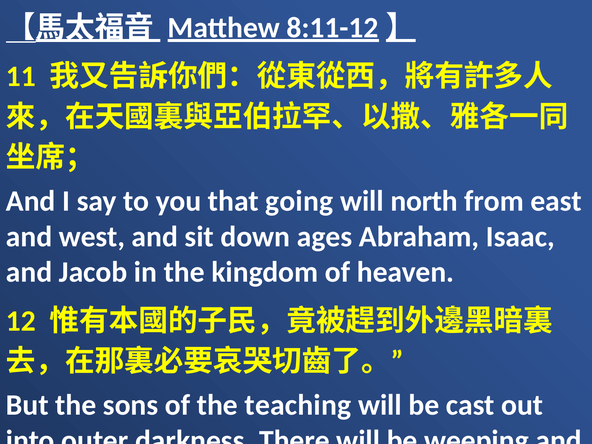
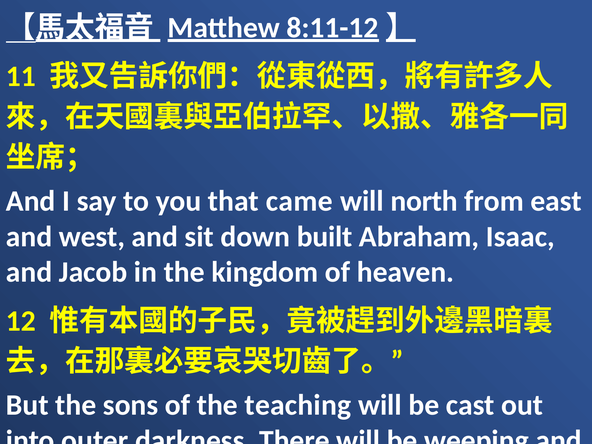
going: going -> came (299, 201)
ages: ages -> built (325, 237)
